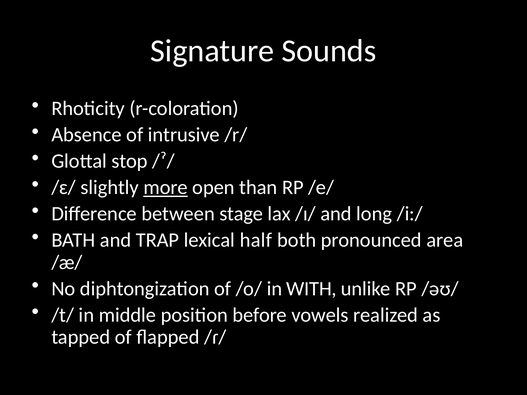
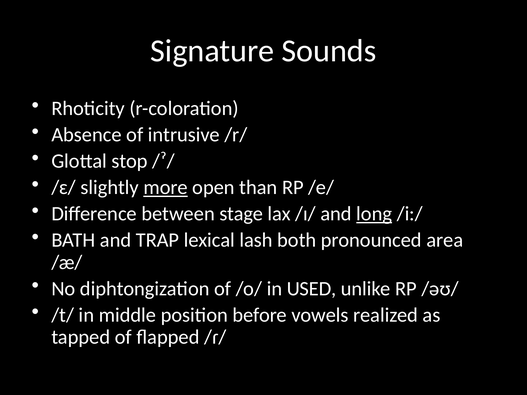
long underline: none -> present (374, 214)
half: half -> lash (256, 240)
WITH: WITH -> USED (311, 289)
